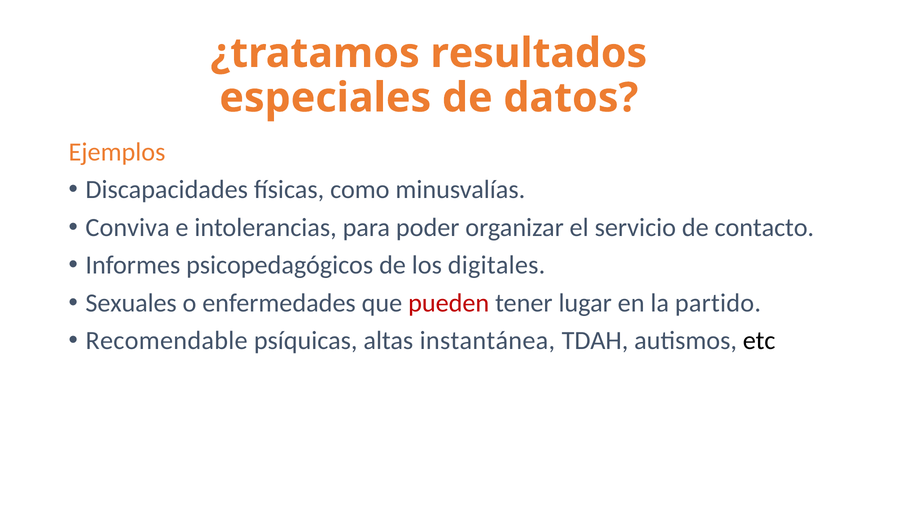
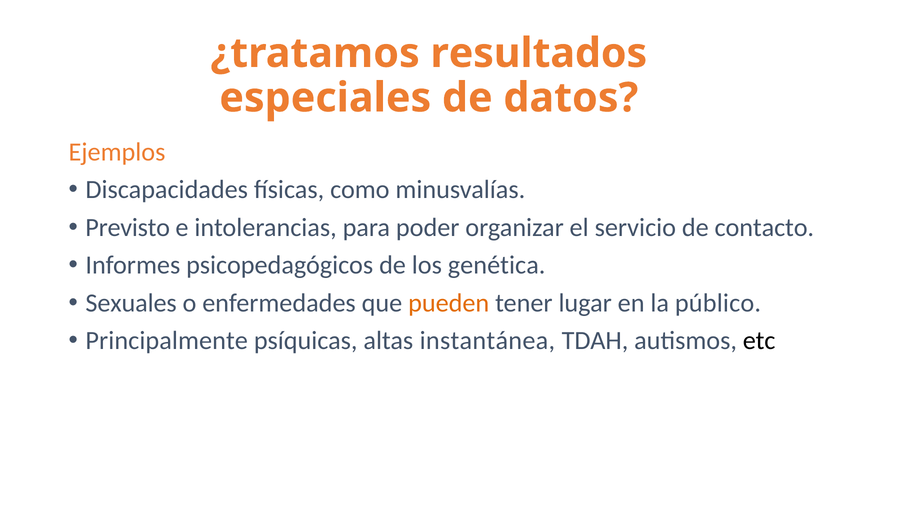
Conviva: Conviva -> Previsto (128, 228)
digitales: digitales -> genética (497, 265)
pueden colour: red -> orange (449, 303)
partido: partido -> público (718, 303)
Recomendable: Recomendable -> Principalmente (167, 341)
